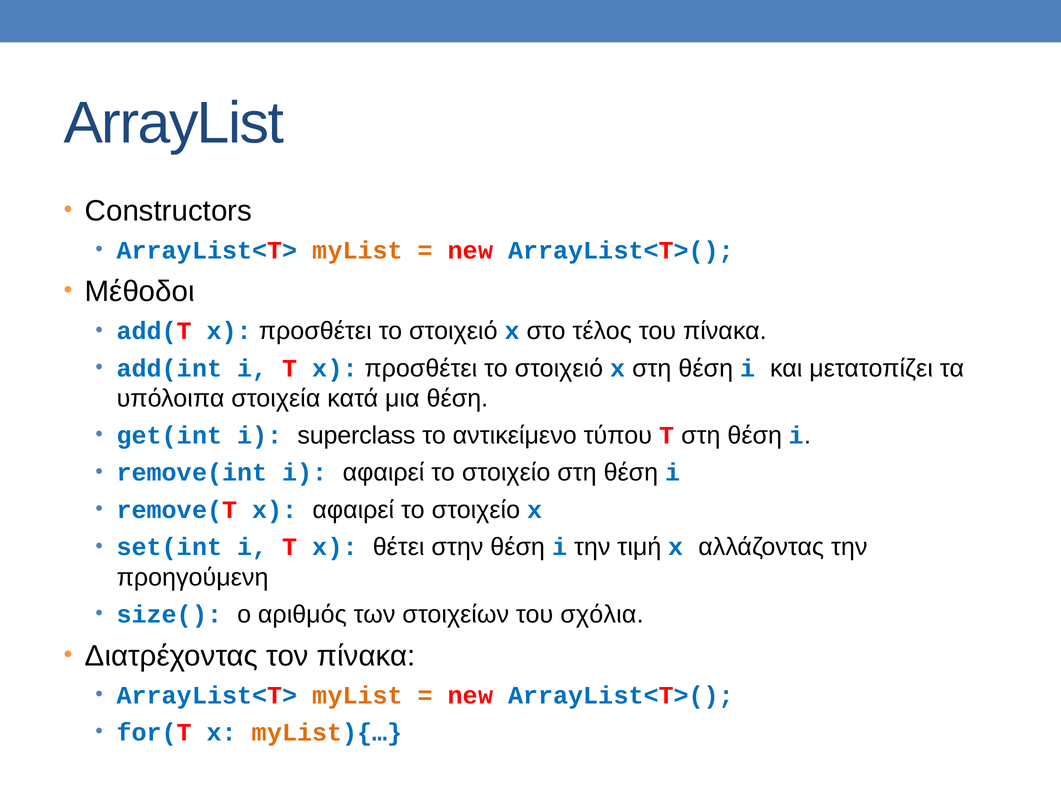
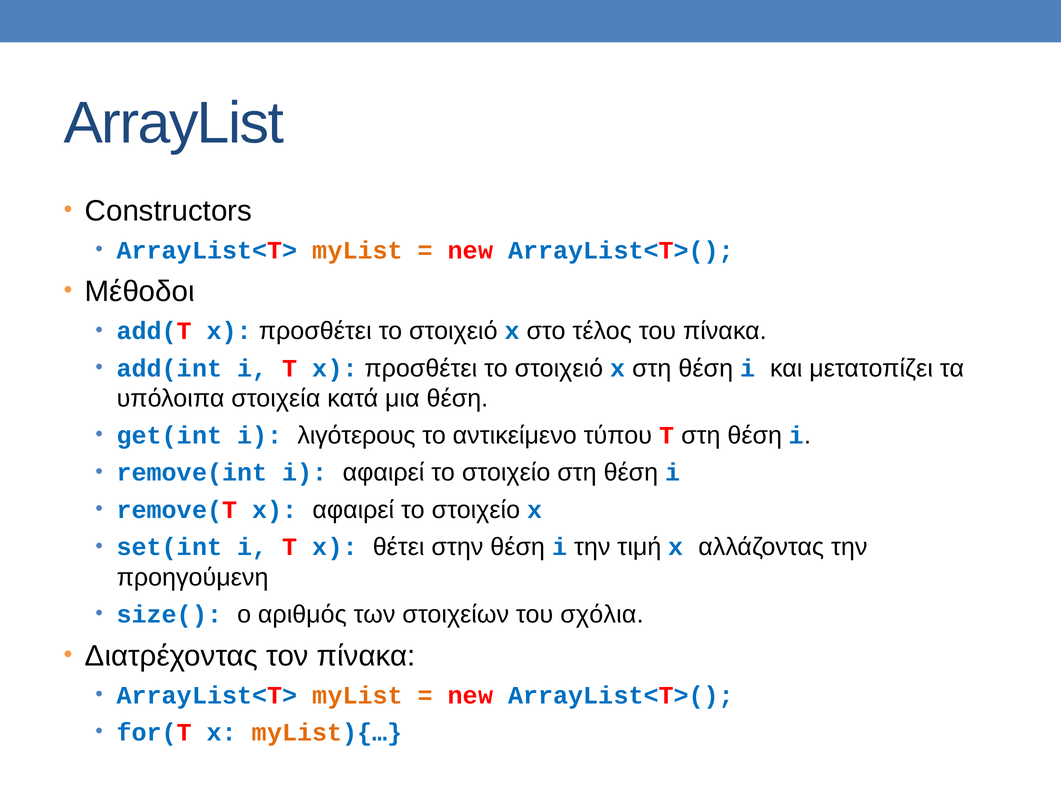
superclass: superclass -> λιγότερους (356, 435)
